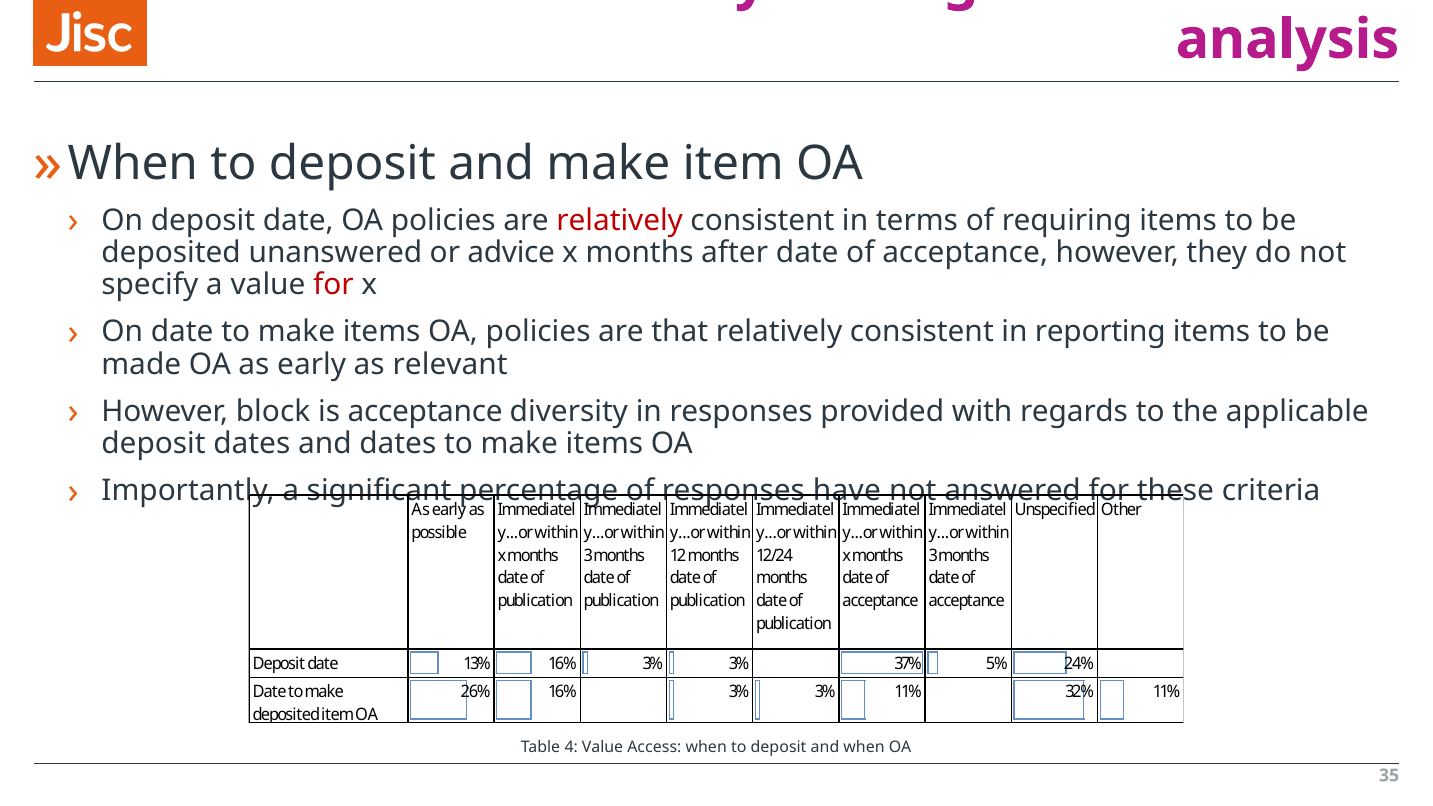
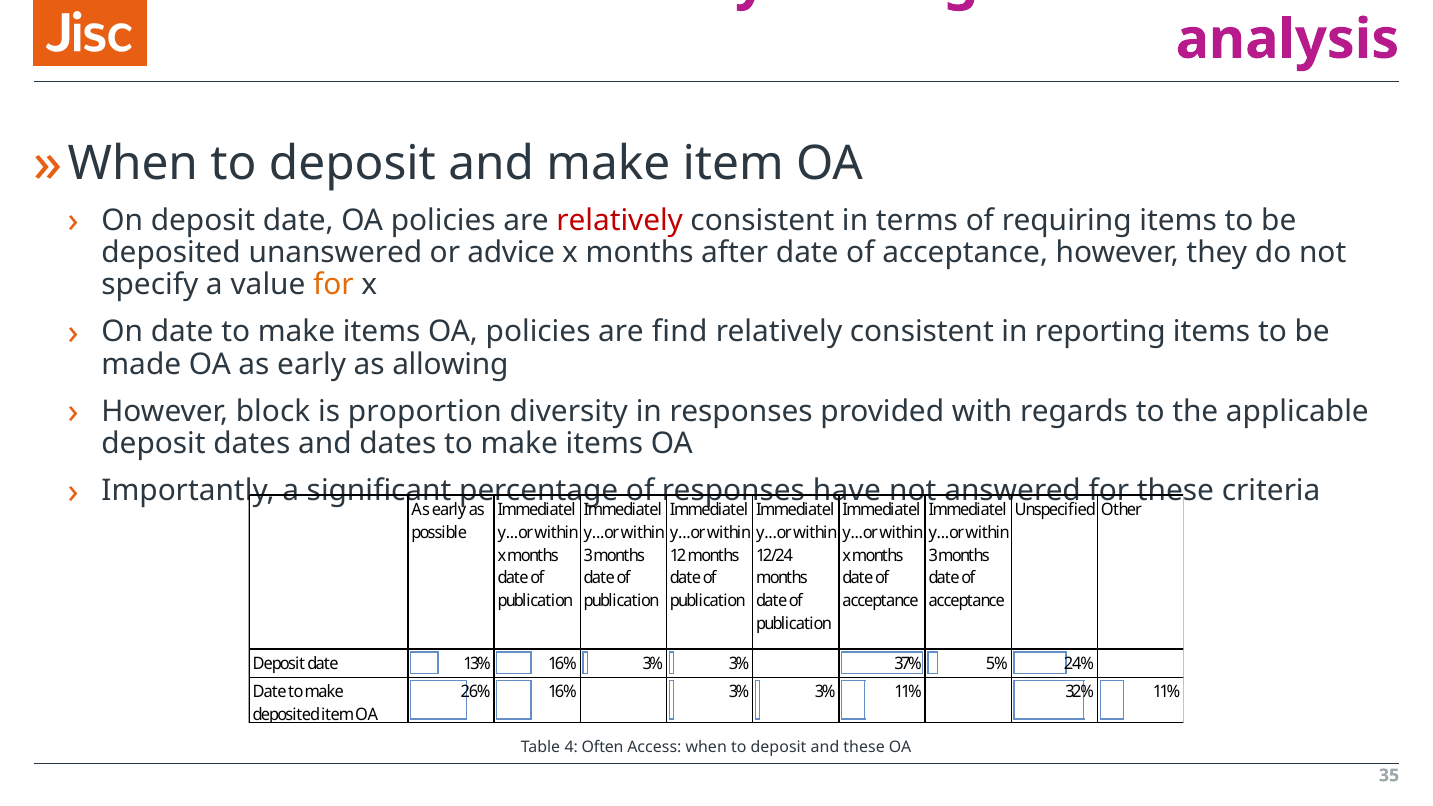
for colour: red -> orange (333, 285)
that: that -> find (680, 332)
relevant: relevant -> allowing (450, 364)
is acceptance: acceptance -> proportion (425, 412)
4 Value: Value -> Often (603, 747)
and when: when -> these (864, 747)
